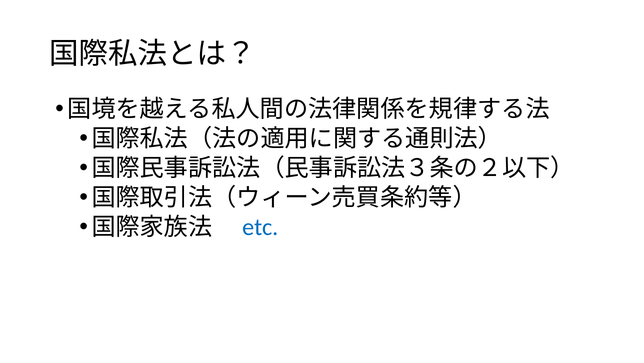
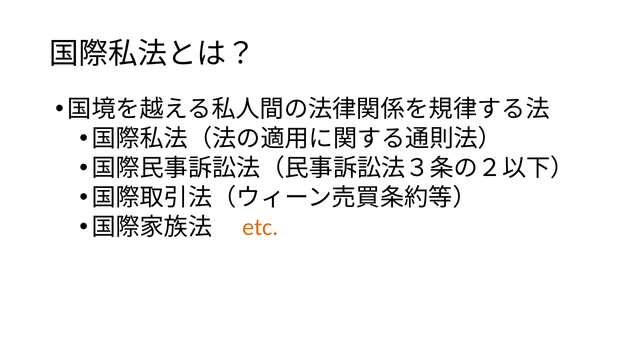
etc colour: blue -> orange (260, 227)
